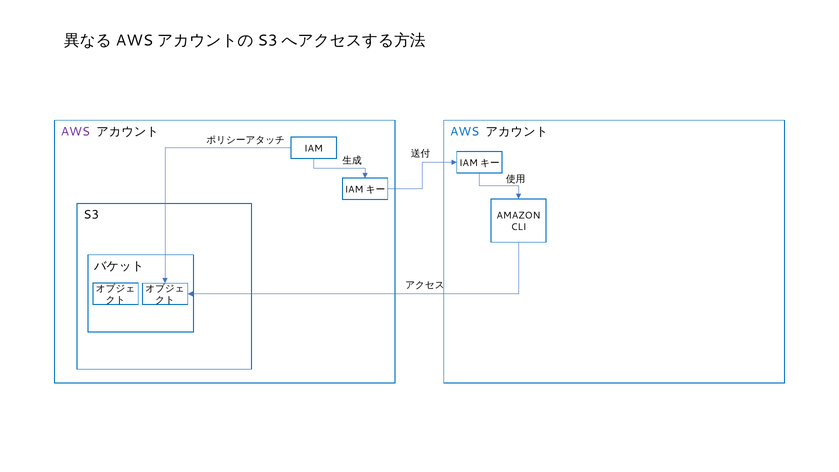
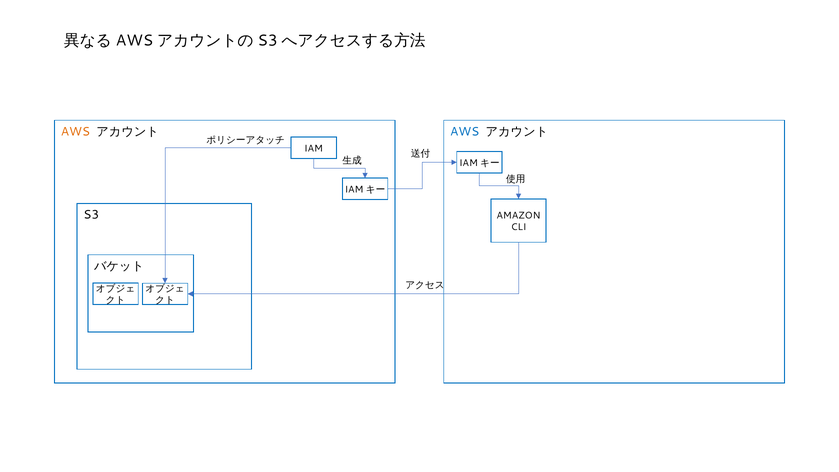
AWS colour: purple -> orange (75, 131)
